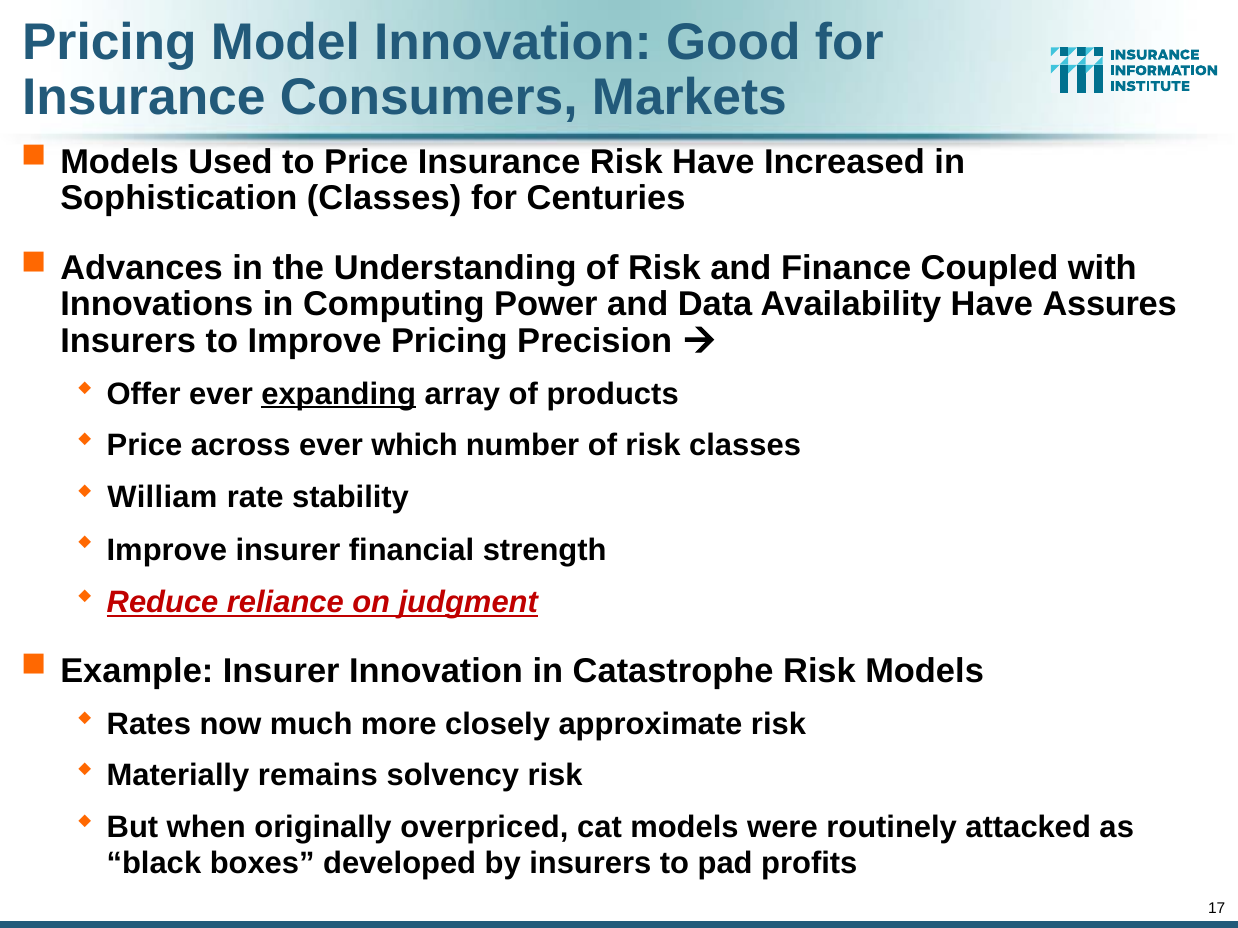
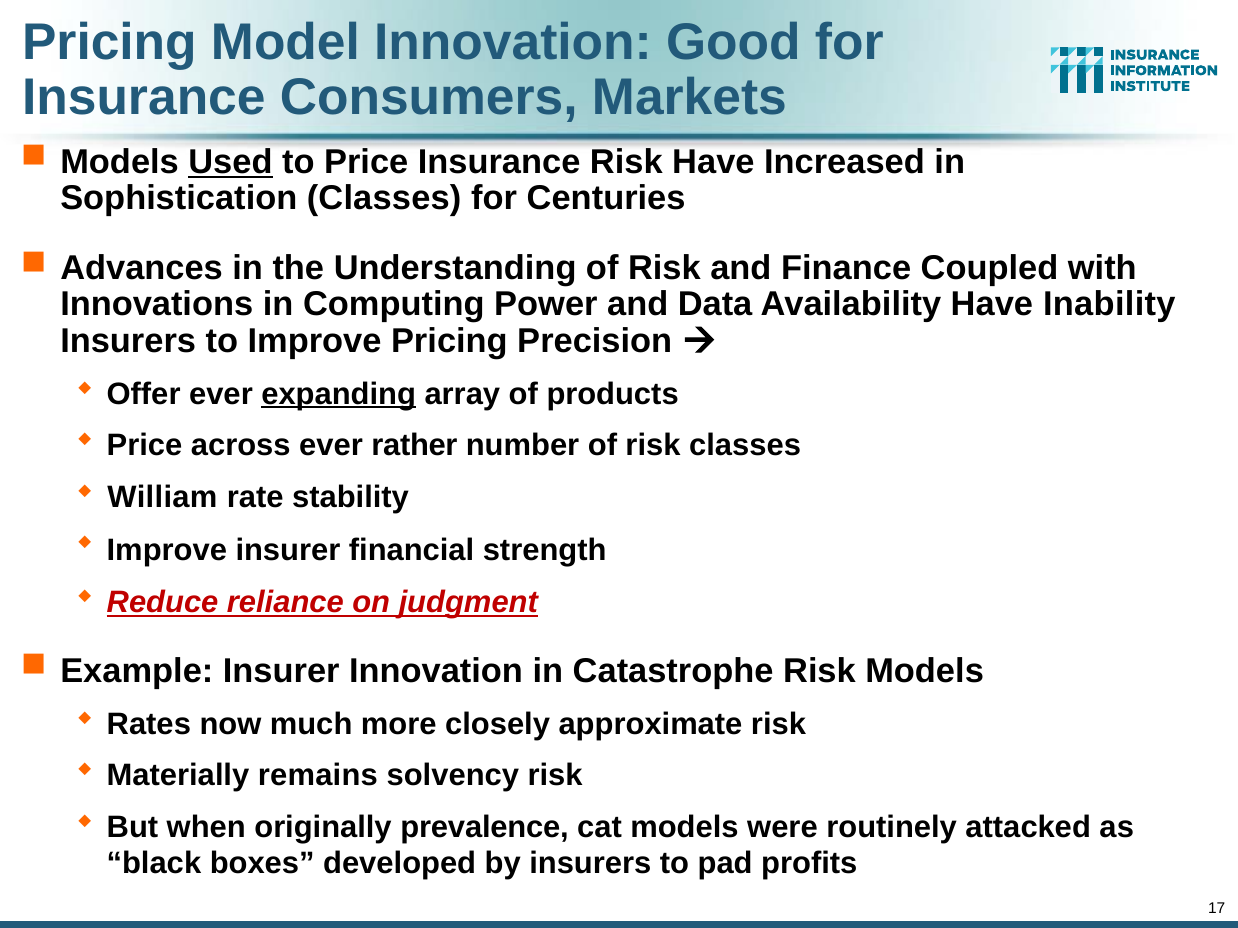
Used underline: none -> present (230, 162)
Assures: Assures -> Inability (1109, 305)
which: which -> rather (414, 446)
overpriced: overpriced -> prevalence (485, 828)
